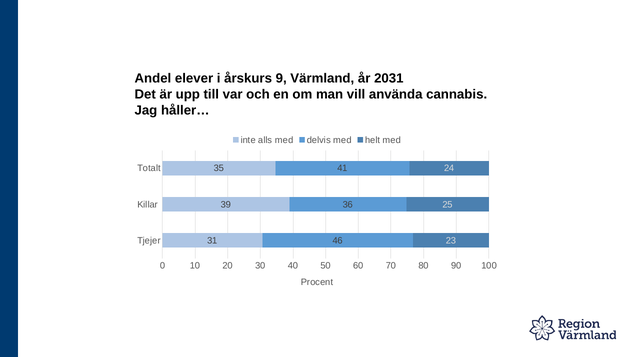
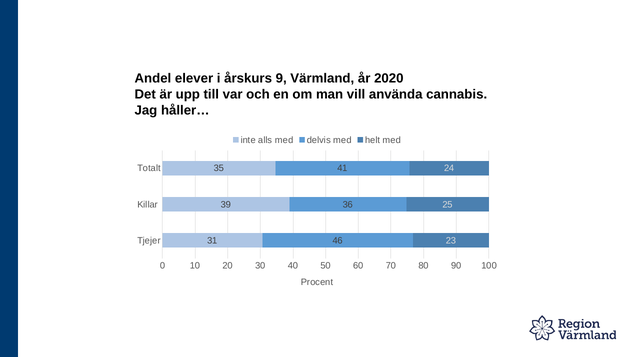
2031: 2031 -> 2020 (389, 78)
